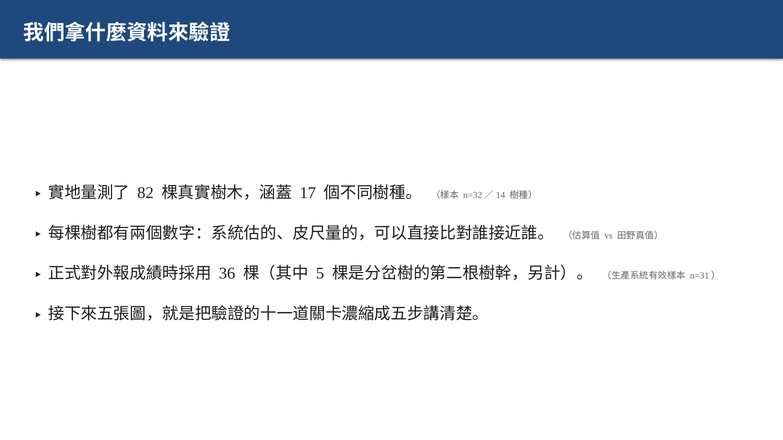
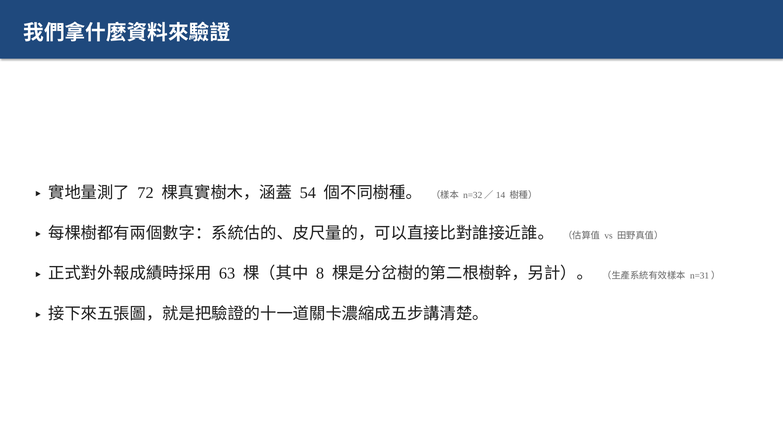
82: 82 -> 72 (146, 193)
17: 17 -> 54 (308, 193)
36: 36 -> 63 (227, 274)
5: 5 -> 8 (320, 274)
